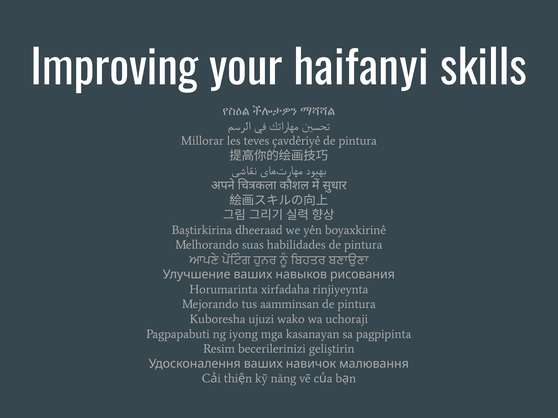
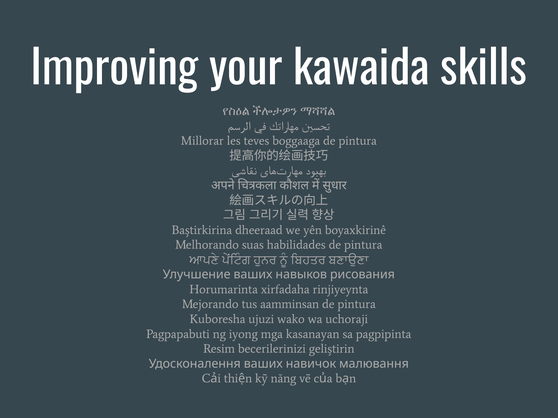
haifanyi: haifanyi -> kawaida (361, 69)
çavdêriyê: çavdêriyê -> boggaaga (296, 141)
